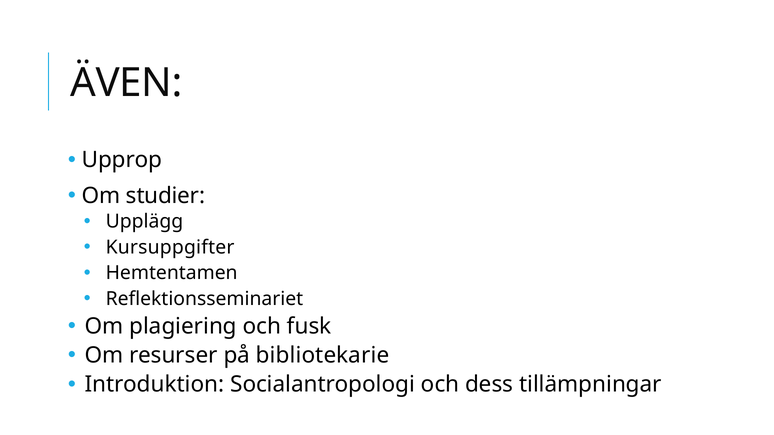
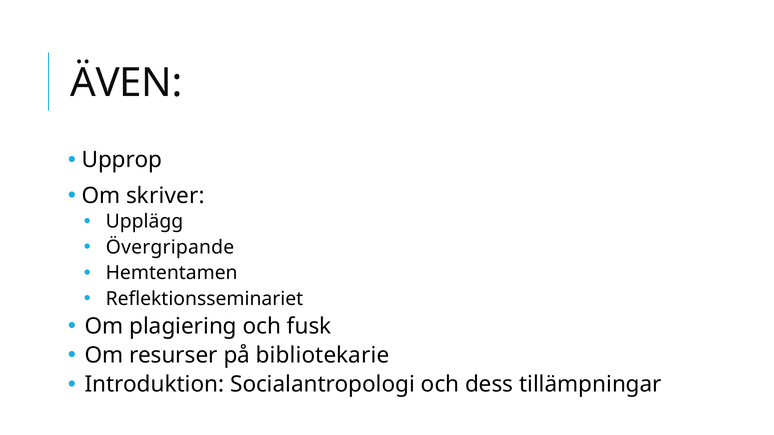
studier: studier -> skriver (165, 196)
Kursuppgifter: Kursuppgifter -> Övergripande (170, 247)
